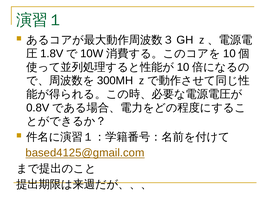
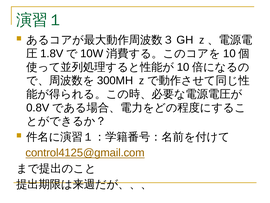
based4125@gmail.com: based4125@gmail.com -> control4125@gmail.com (85, 152)
